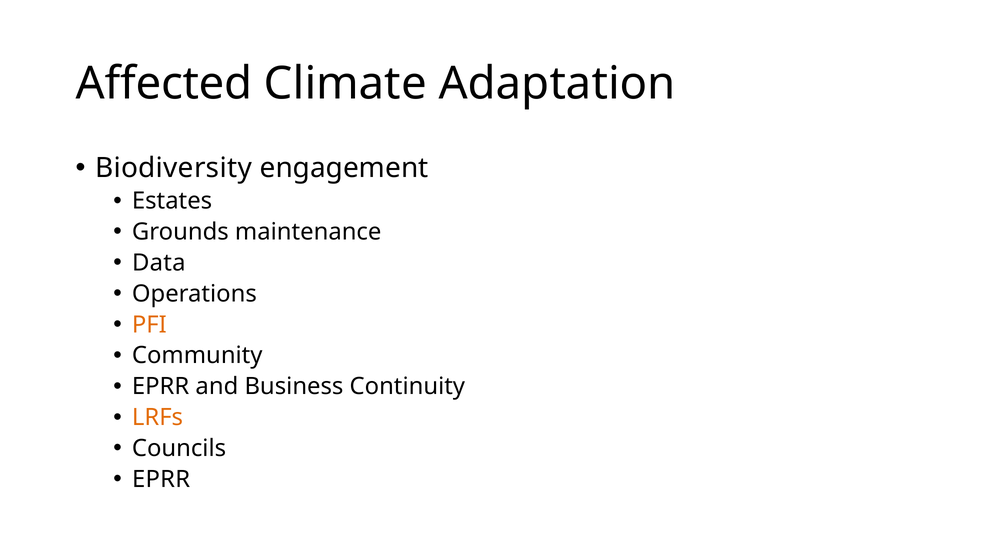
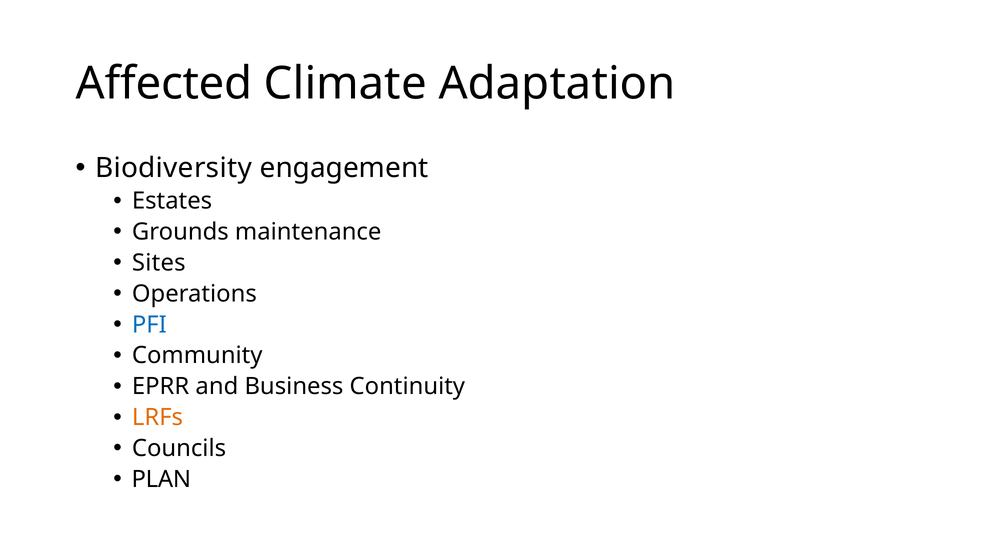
Data: Data -> Sites (159, 263)
PFI colour: orange -> blue (149, 325)
EPRR: EPRR -> PLAN (161, 480)
